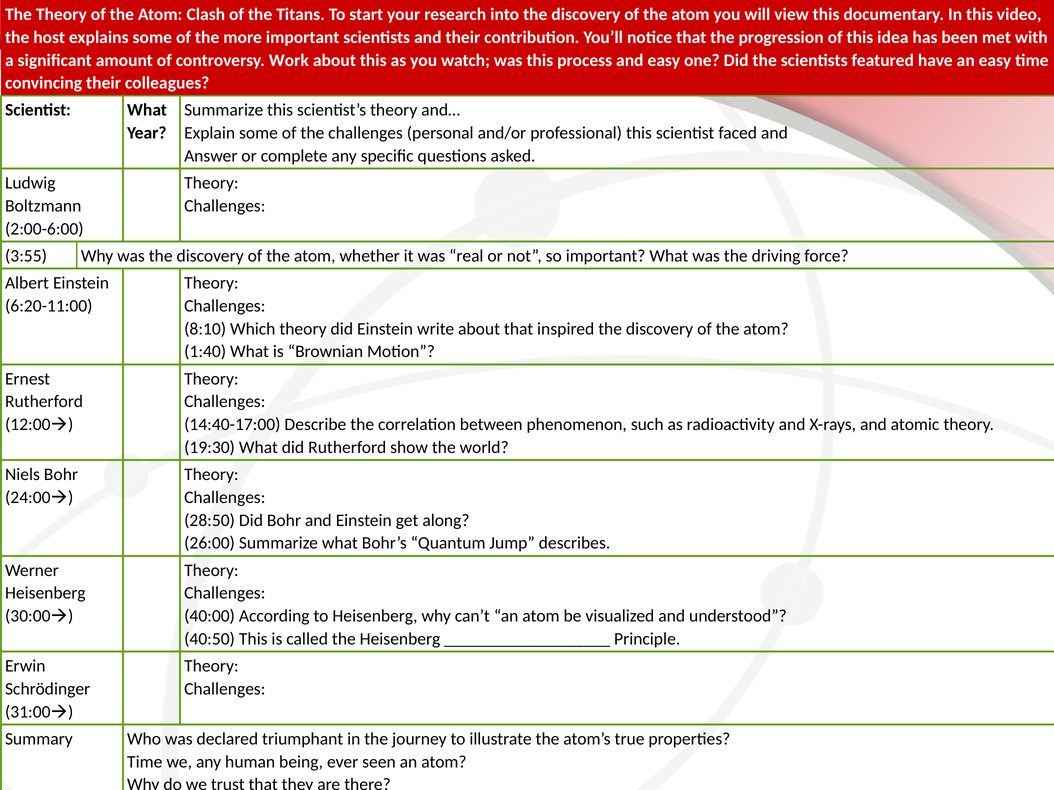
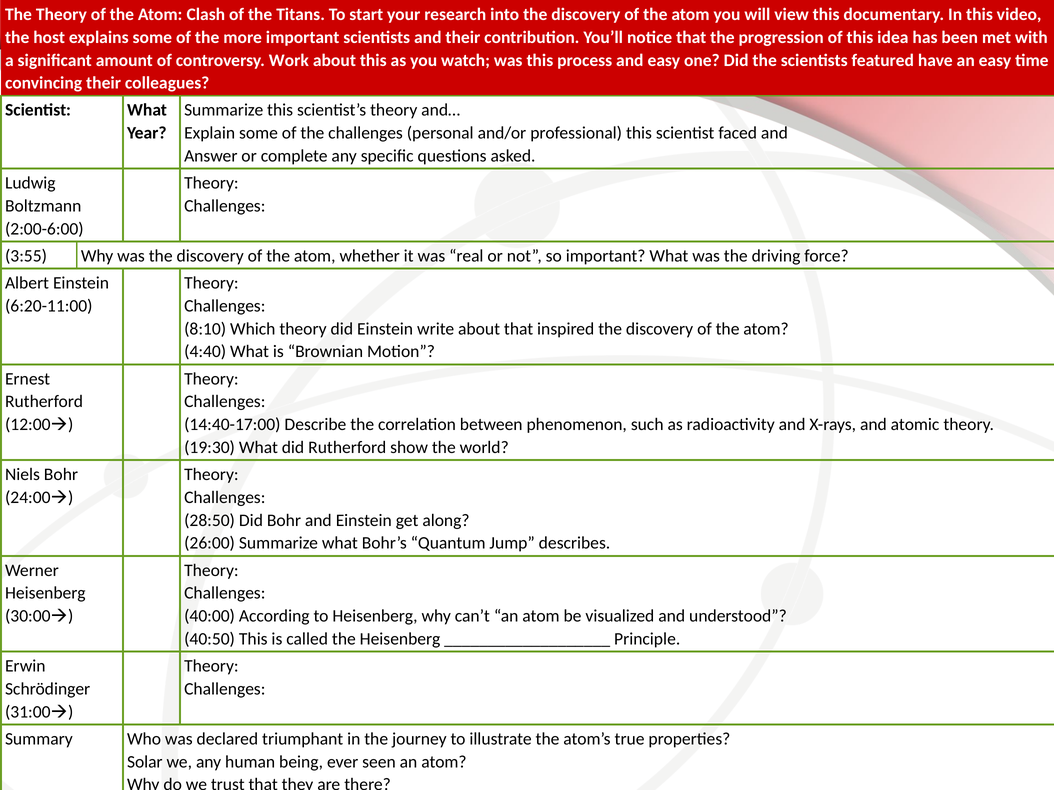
1:40: 1:40 -> 4:40 (205, 352)
Time: Time -> Solar (145, 762)
